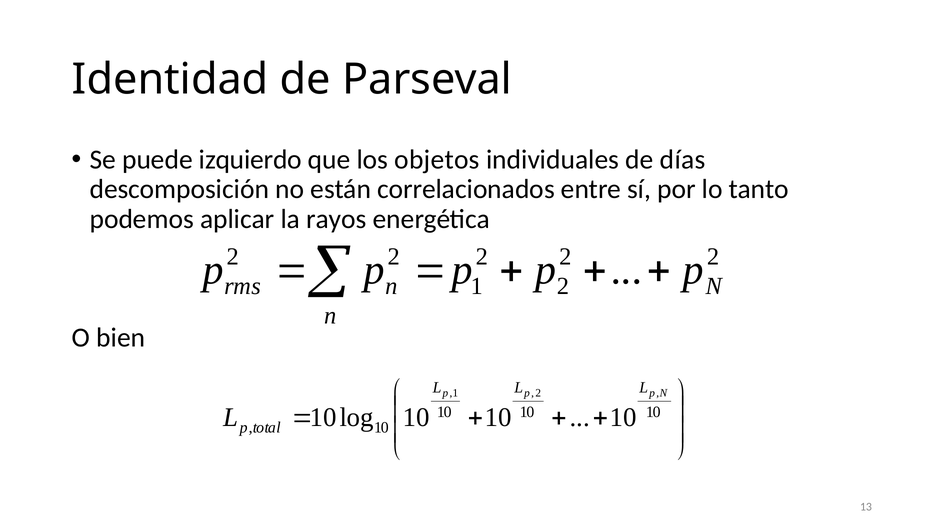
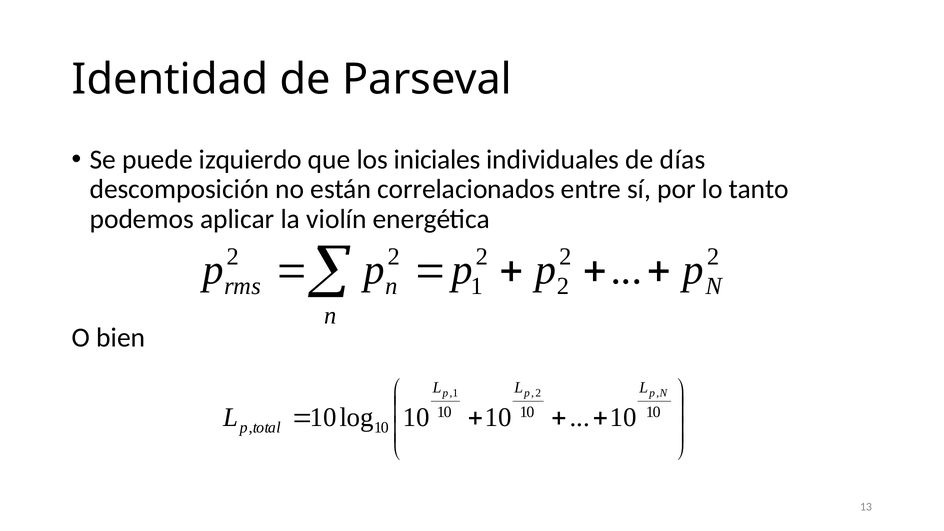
objetos: objetos -> iniciales (437, 160)
rayos: rayos -> violín (336, 219)
